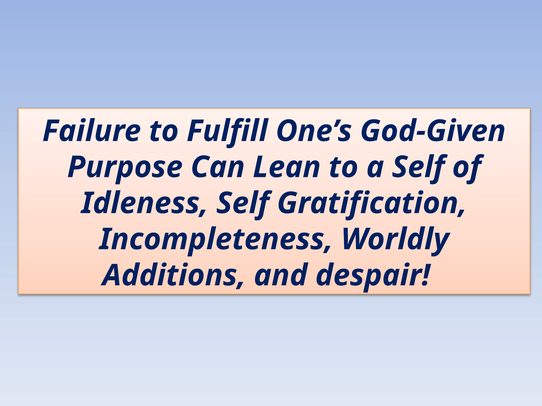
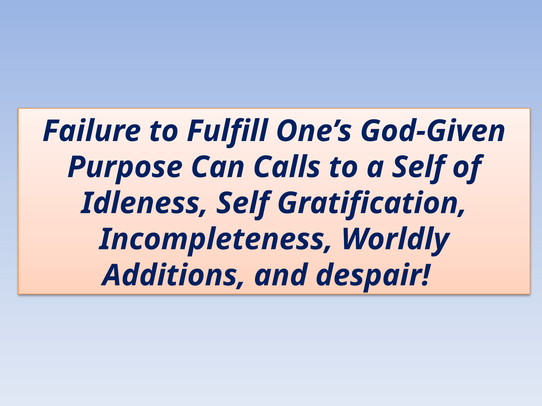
Lean: Lean -> Calls (287, 167)
